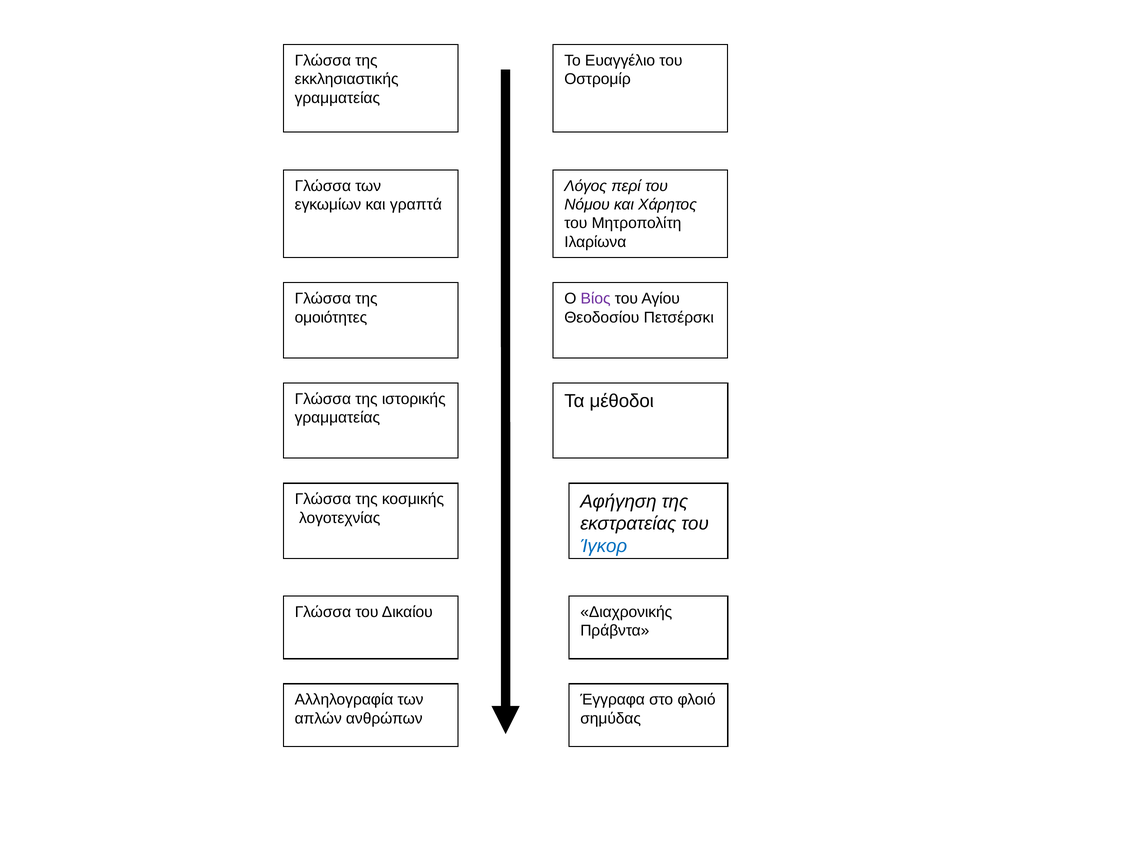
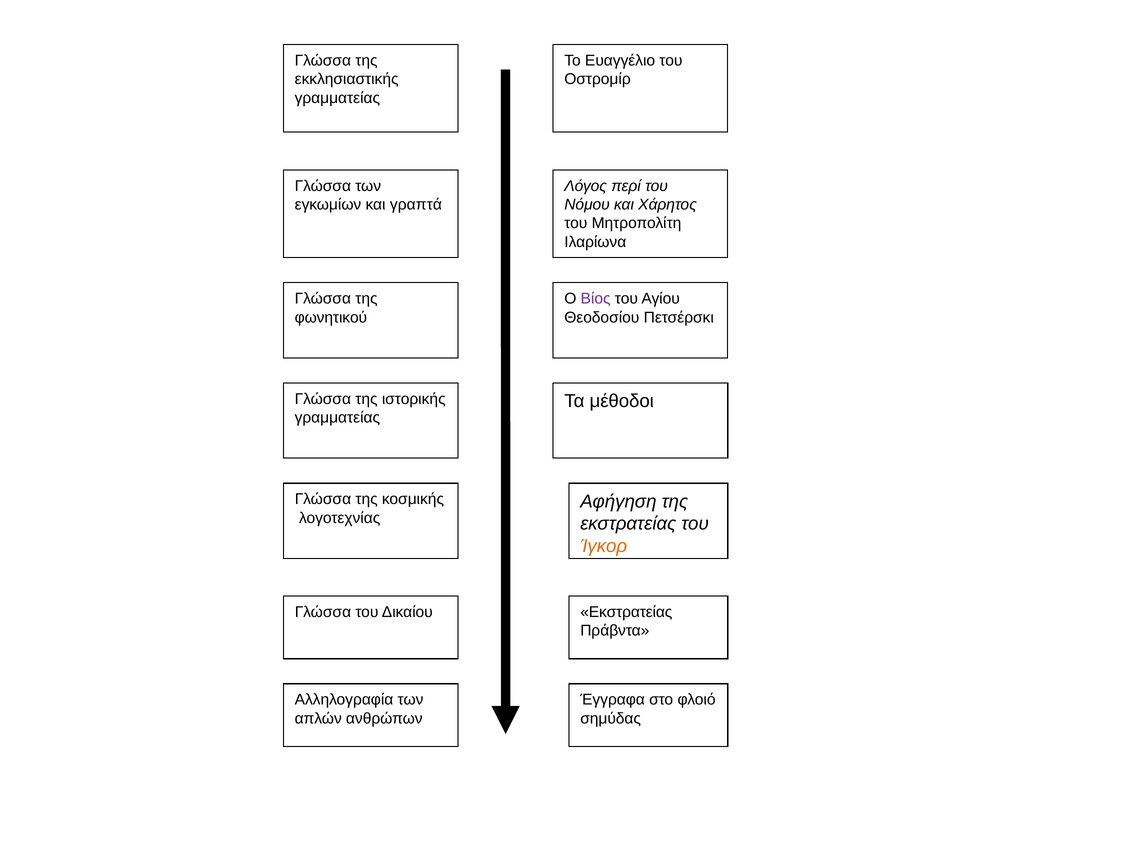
ομοιότητες: ομοιότητες -> φωνητικού (331, 318)
Ίγκορ colour: blue -> orange (604, 547)
Δικαίου Διαχρονικής: Διαχρονικής -> Εκστρατείας (626, 612)
